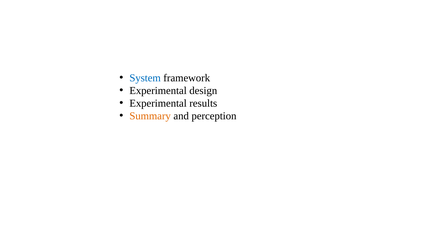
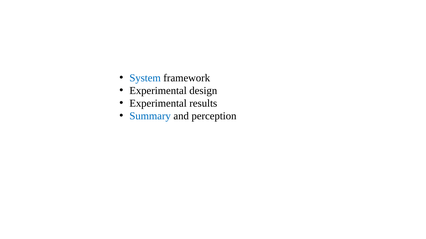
Summary colour: orange -> blue (150, 116)
